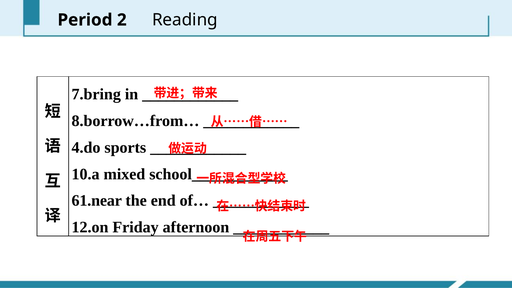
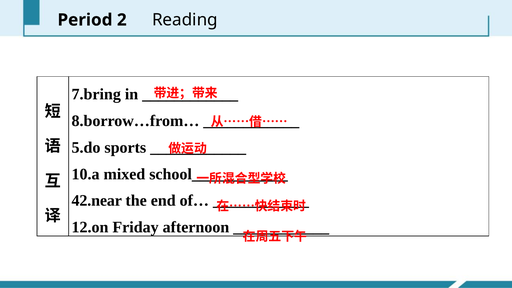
4.do: 4.do -> 5.do (86, 148)
61.near: 61.near -> 42.near (97, 201)
